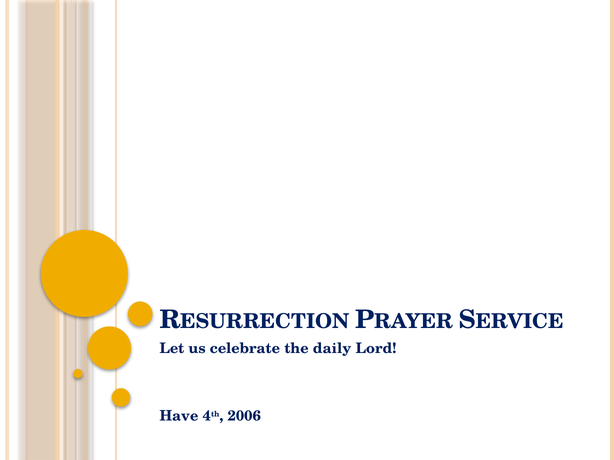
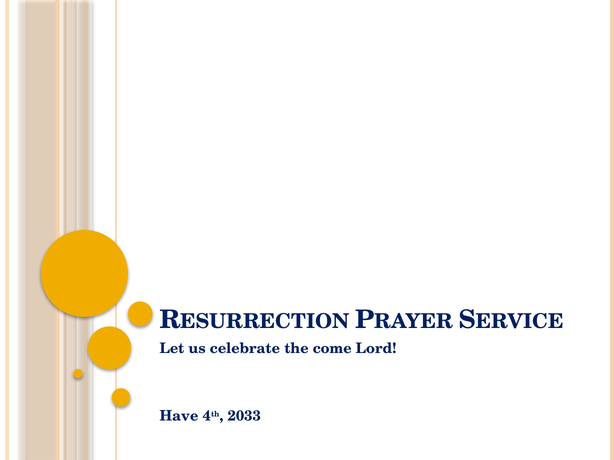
daily: daily -> come (332, 349)
2006: 2006 -> 2033 (244, 416)
